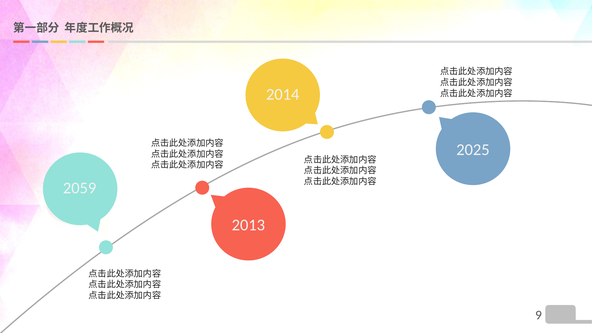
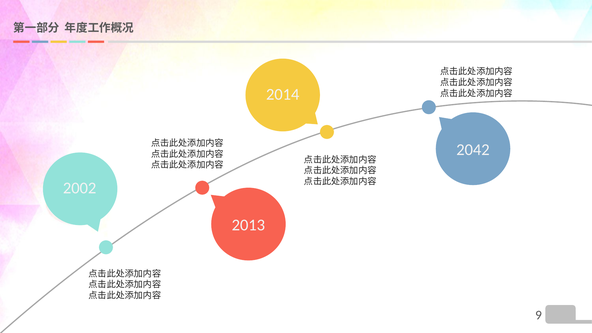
2025: 2025 -> 2042 (473, 150)
2059: 2059 -> 2002 (80, 188)
